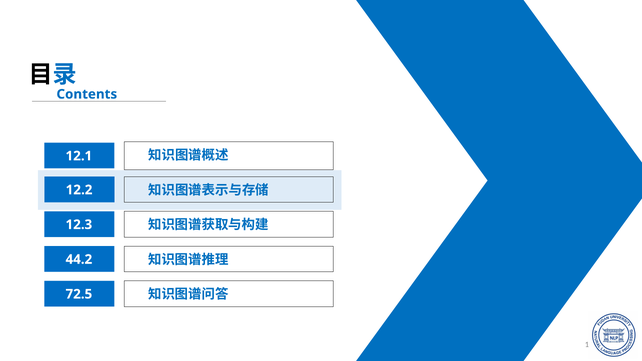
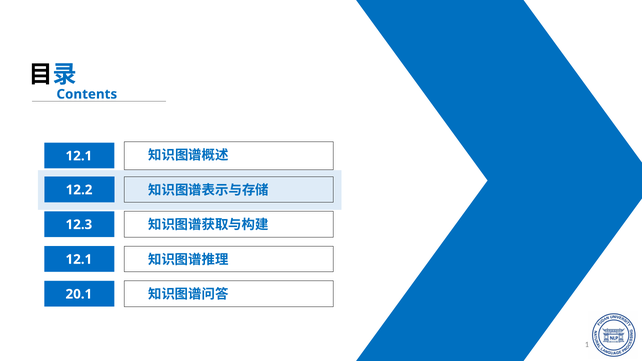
44.2: 44.2 -> 12.1 (79, 259)
72.5: 72.5 -> 20.1 (79, 294)
